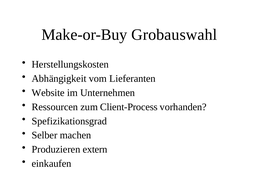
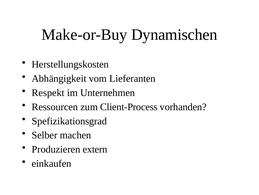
Grobauswahl: Grobauswahl -> Dynamischen (174, 35)
Website: Website -> Respekt (48, 92)
